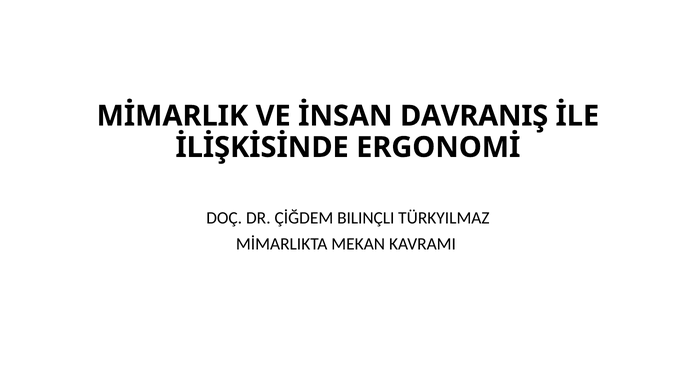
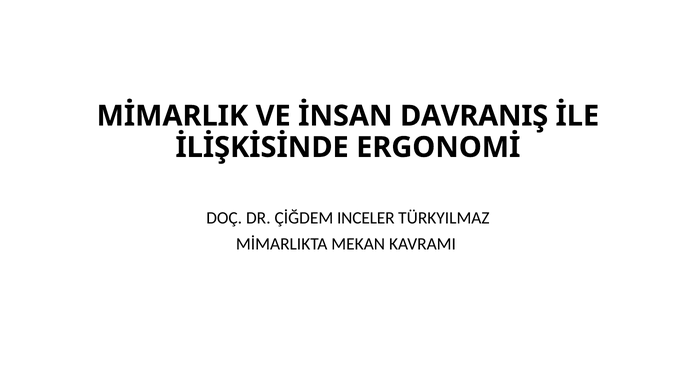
BILINÇLI: BILINÇLI -> INCELER (366, 218)
